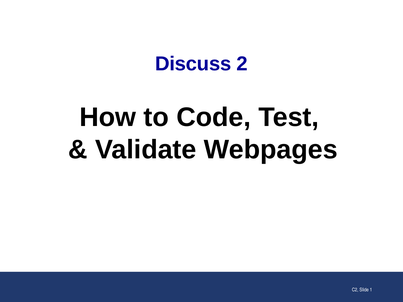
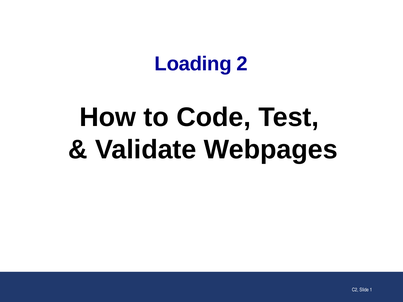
Discuss: Discuss -> Loading (193, 64)
